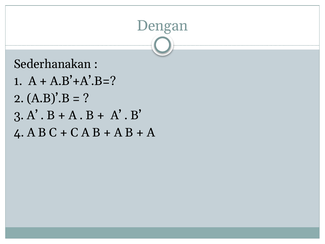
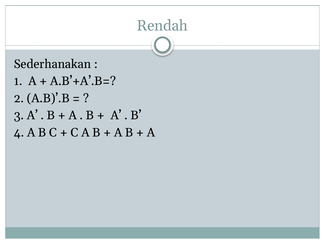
Dengan: Dengan -> Rendah (162, 26)
